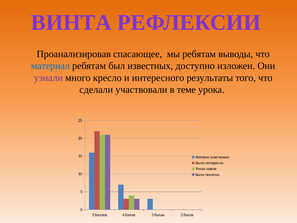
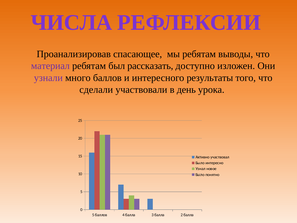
ВИНТА: ВИНТА -> ЧИСЛА (71, 23)
материал colour: blue -> purple (50, 66)
известных: известных -> рассказать (150, 66)
много кресло: кресло -> баллов (107, 78)
теме: теме -> день (186, 90)
